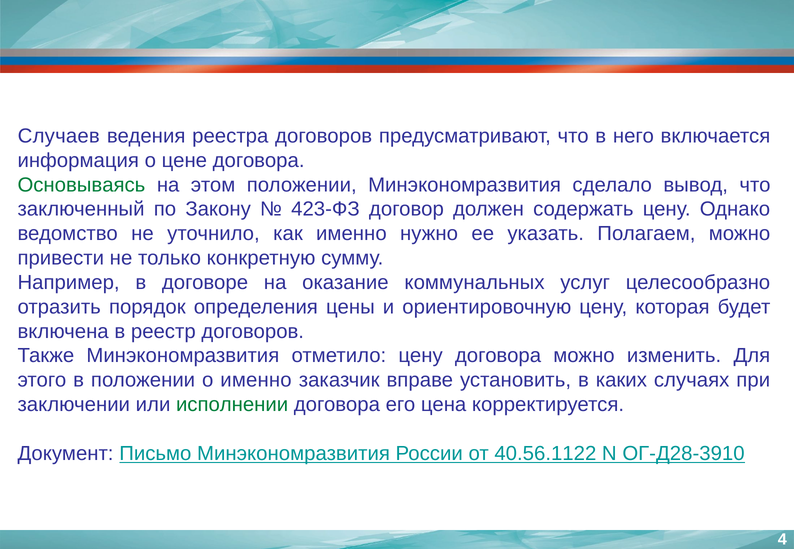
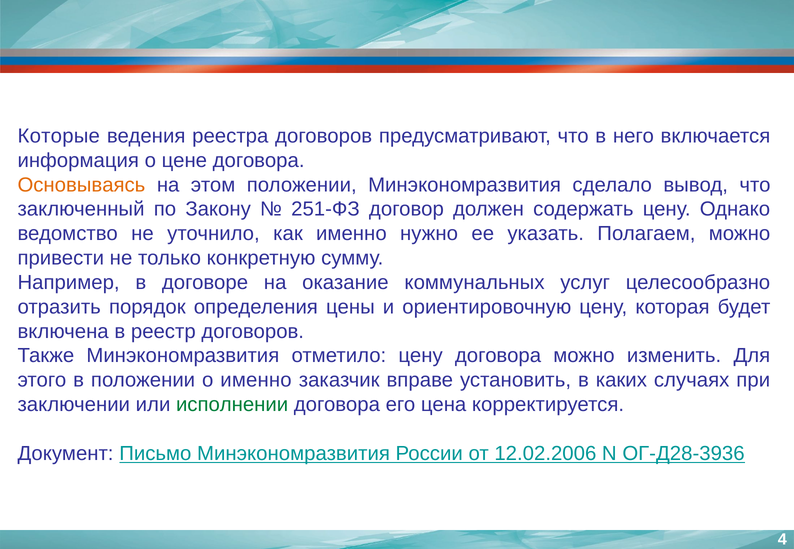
Случаев: Случаев -> Которые (59, 136)
Основываясь colour: green -> orange (81, 185)
423-ФЗ: 423-ФЗ -> 251-ФЗ (325, 210)
40.56.1122: 40.56.1122 -> 12.02.2006 (545, 454)
ОГ-Д28-3910: ОГ-Д28-3910 -> ОГ-Д28-3936 (684, 454)
